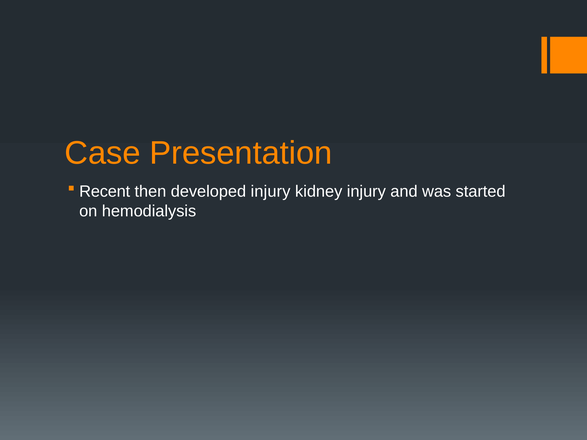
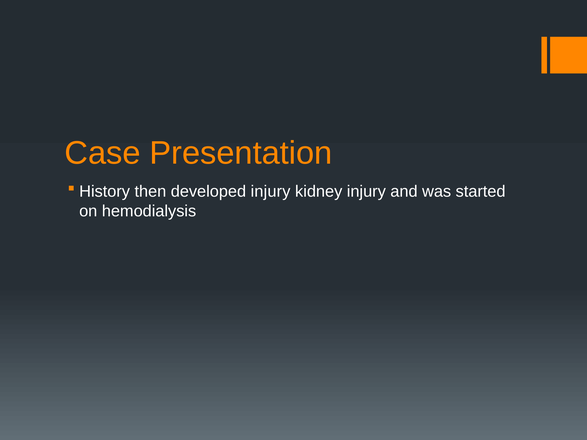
Recent: Recent -> History (105, 192)
